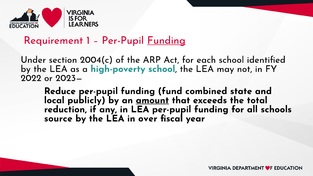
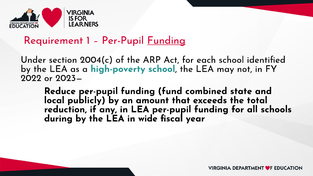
amount underline: present -> none (152, 100)
source: source -> during (58, 118)
over: over -> wide (148, 118)
